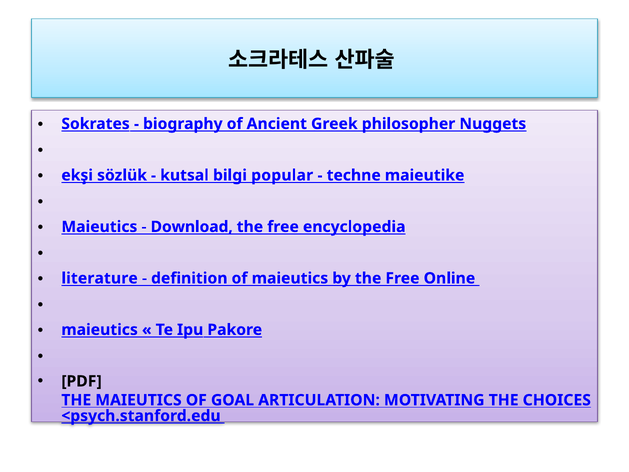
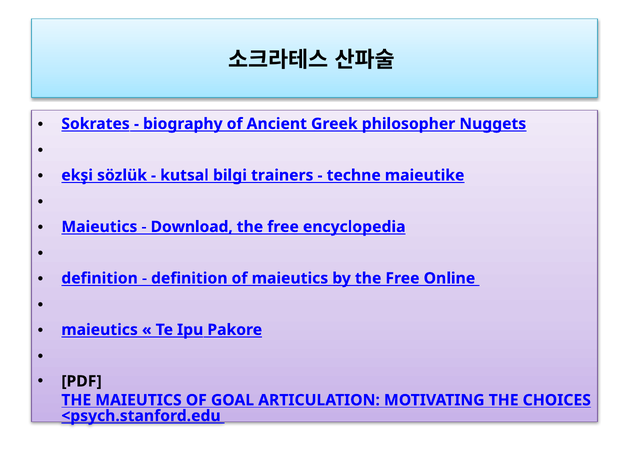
popular: popular -> trainers (282, 175)
literature: literature -> definition (100, 278)
